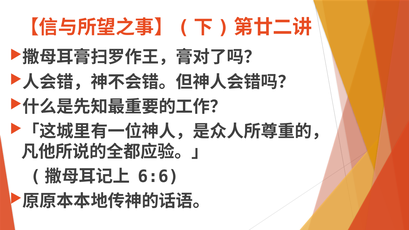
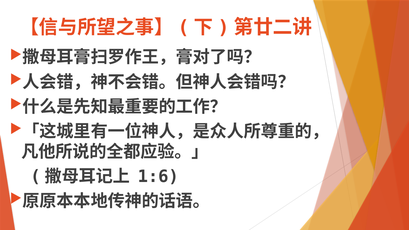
6:6: 6:6 -> 1:6 (158, 177)
